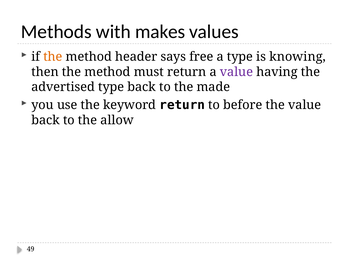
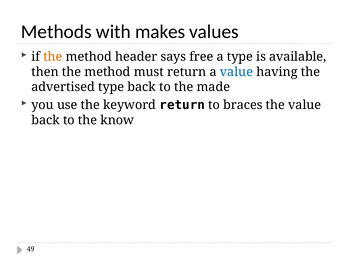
knowing: knowing -> available (298, 57)
value colour: purple -> blue (236, 72)
before: before -> braces (243, 105)
allow: allow -> know (117, 120)
